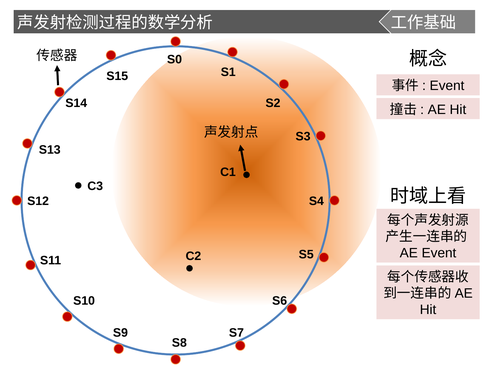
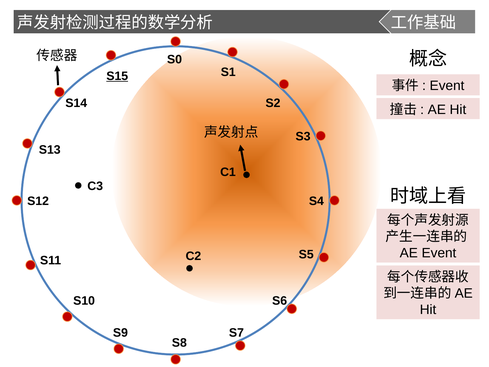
S15 underline: none -> present (117, 76)
